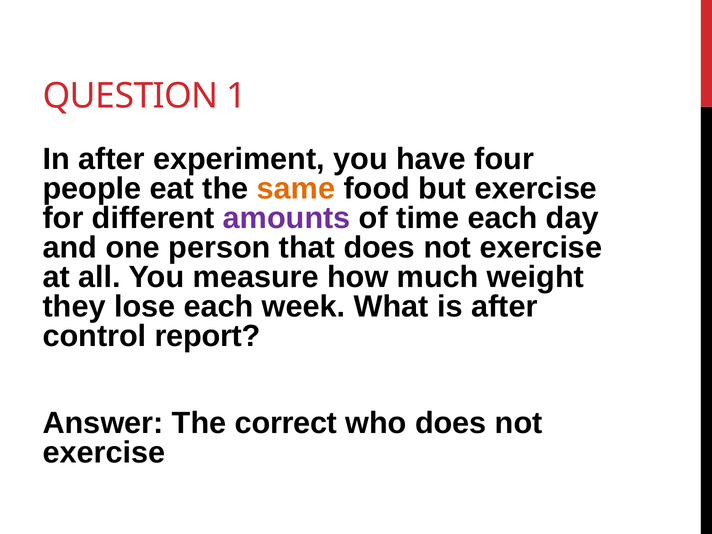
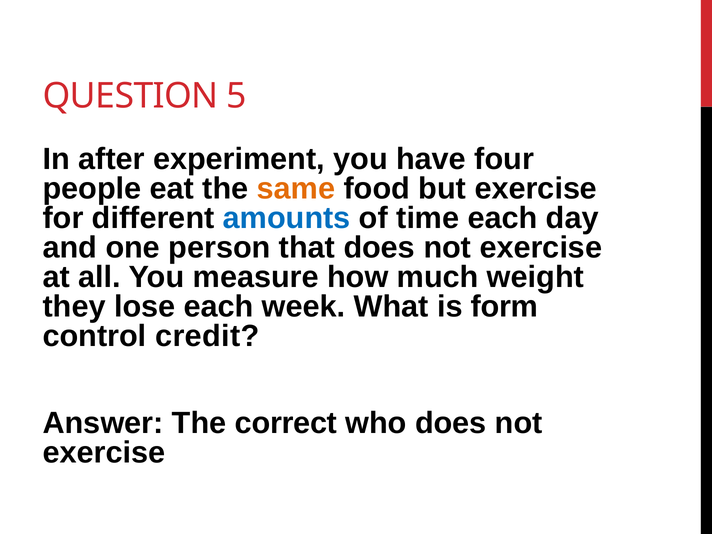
1: 1 -> 5 (237, 96)
amounts colour: purple -> blue (287, 218)
is after: after -> form (504, 306)
report: report -> credit (207, 336)
